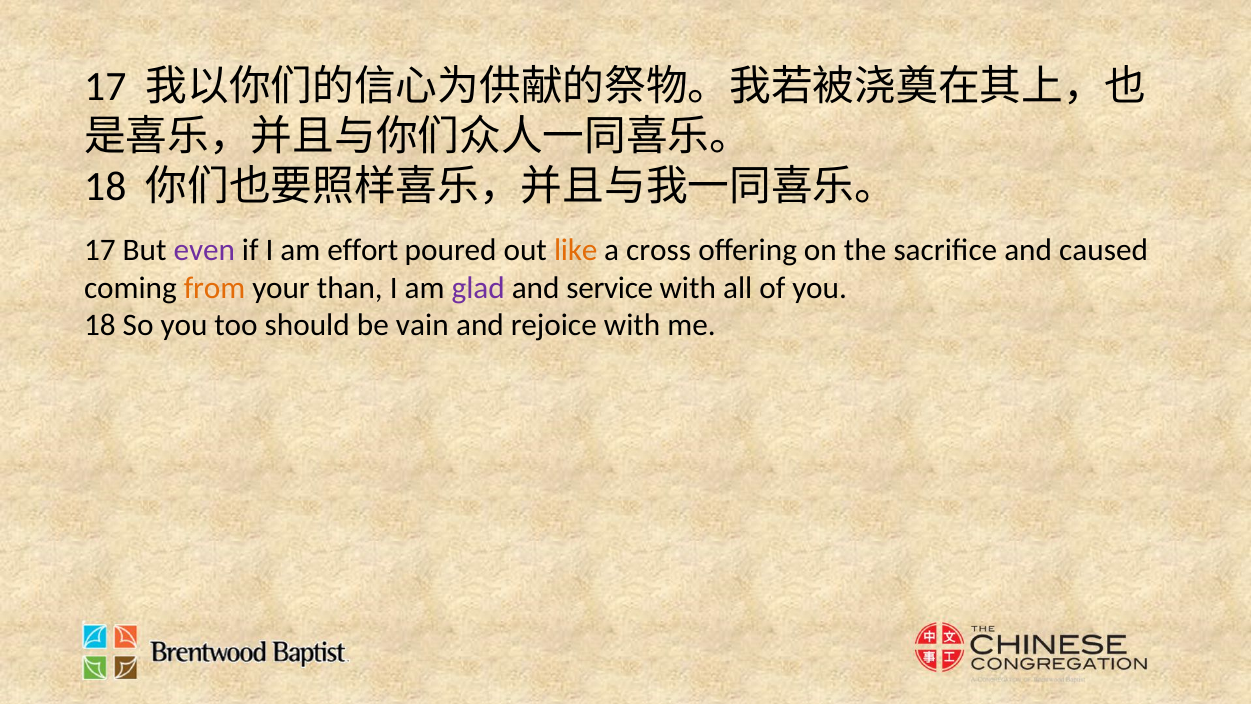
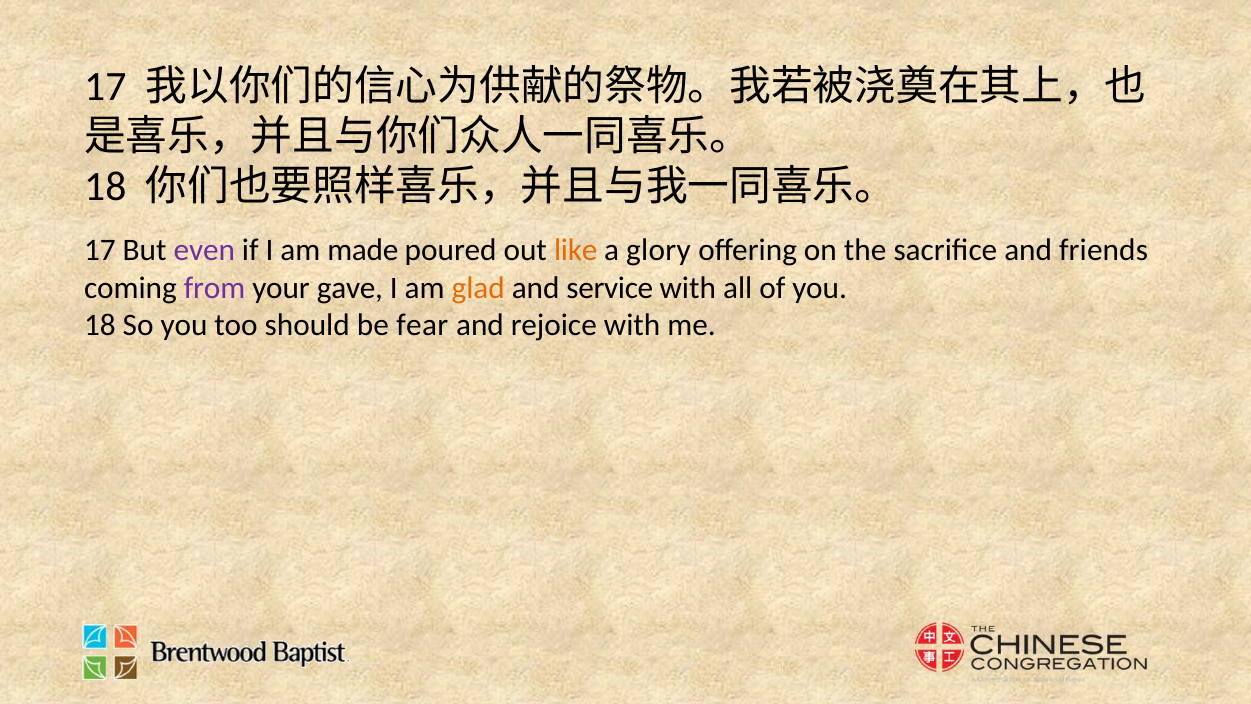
effort: effort -> made (363, 250)
cross: cross -> glory (658, 250)
caused: caused -> friends (1104, 250)
from colour: orange -> purple (215, 288)
than: than -> gave (350, 288)
glad colour: purple -> orange (478, 288)
vain: vain -> fear (422, 325)
